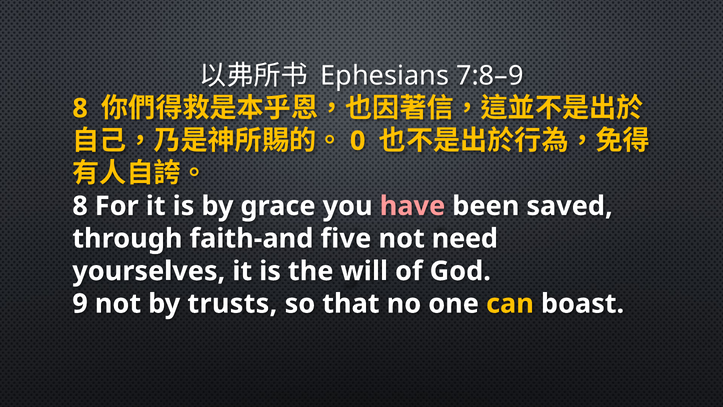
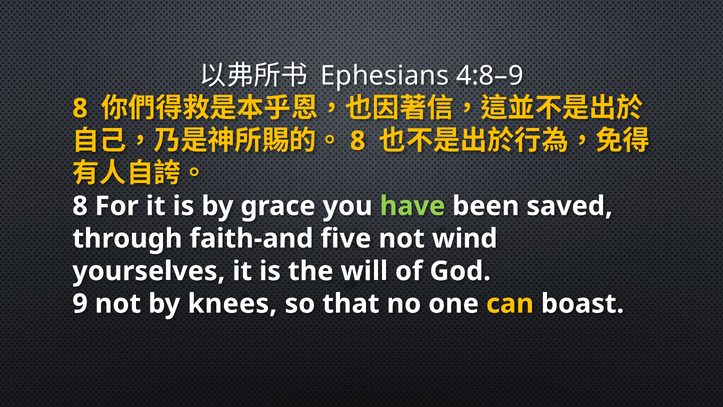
7:8–9: 7:8–9 -> 4:8–9 (490, 76)
0: 0 -> 8 (358, 141)
have colour: pink -> light green (412, 206)
need: need -> wind (465, 238)
trusts: trusts -> knees (232, 304)
